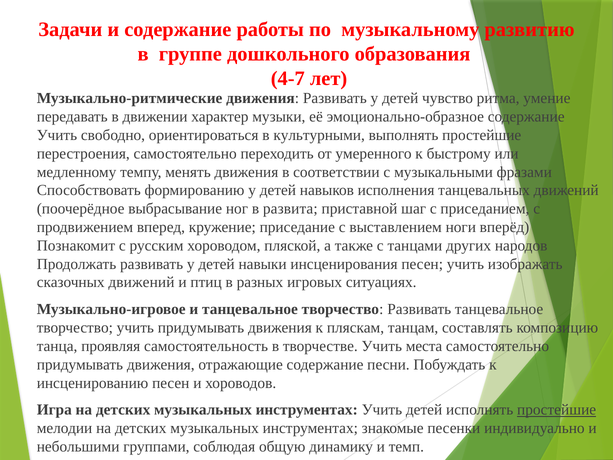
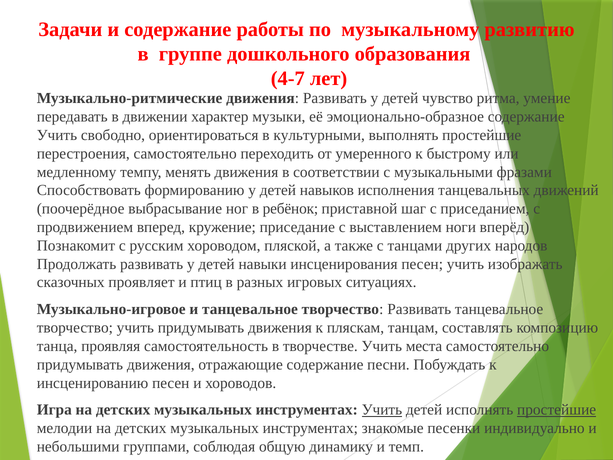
развита: развита -> ребёнок (290, 209)
сказочных движений: движений -> проявляет (142, 282)
Учить underline: none -> present (382, 410)
